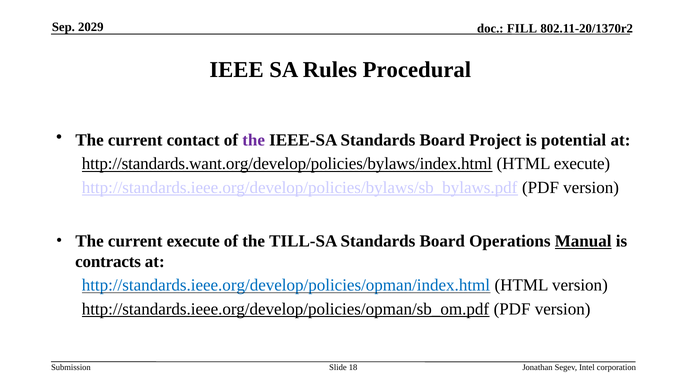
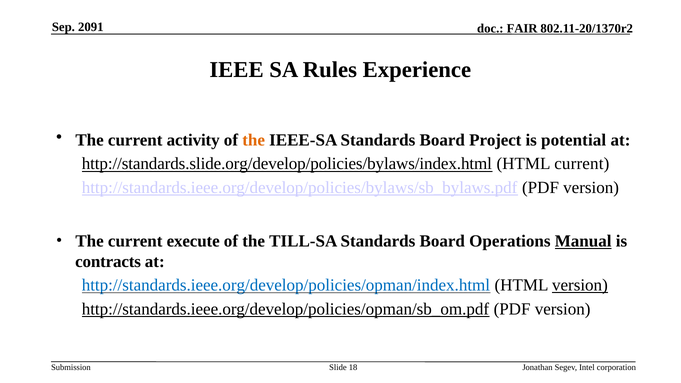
2029: 2029 -> 2091 (91, 27)
FILL: FILL -> FAIR (522, 28)
Procedural: Procedural -> Experience (417, 70)
contact: contact -> activity (193, 140)
the colour: purple -> orange (254, 140)
http://standards.want.org/develop/policies/bylaws/index.html: http://standards.want.org/develop/policies/bylaws/index.html -> http://standards.slide.org/develop/policies/bylaws/index.html (287, 164)
HTML execute: execute -> current (582, 164)
version underline: none -> present (580, 285)
